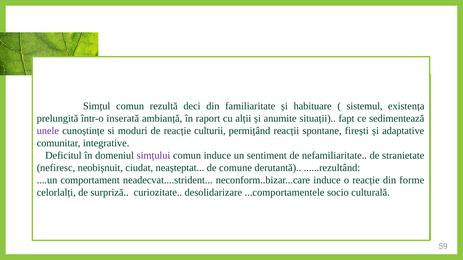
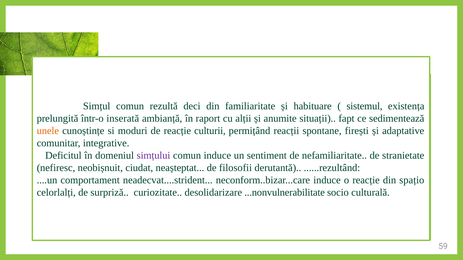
unele colour: purple -> orange (48, 131)
comune: comune -> filosofii (236, 168)
forme: forme -> spațio (412, 180)
...comportamentele: ...comportamentele -> ...nonvulnerabilitate (285, 193)
